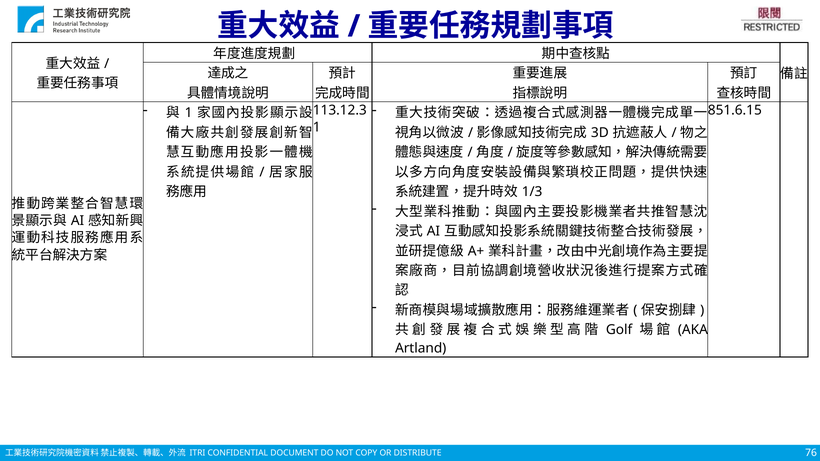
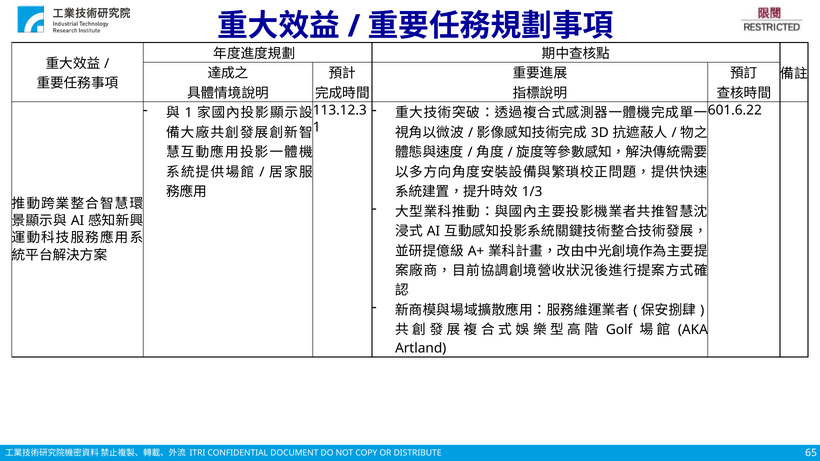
851.6.15: 851.6.15 -> 601.6.22 (735, 110)
76: 76 -> 65 (811, 453)
